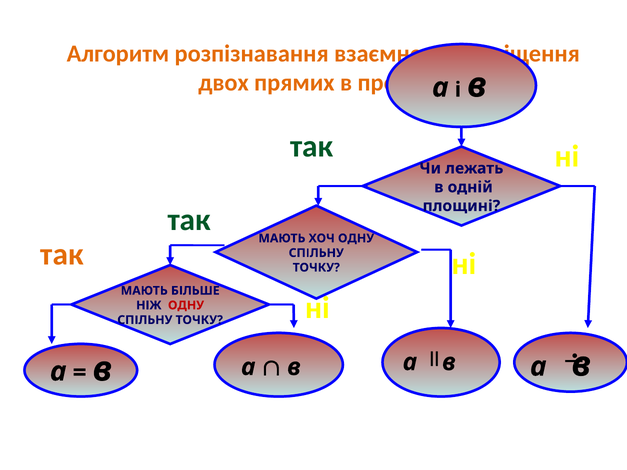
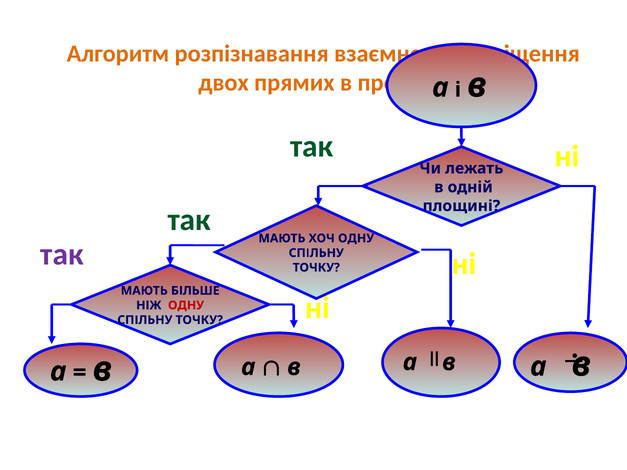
так colour: orange -> purple (62, 254)
